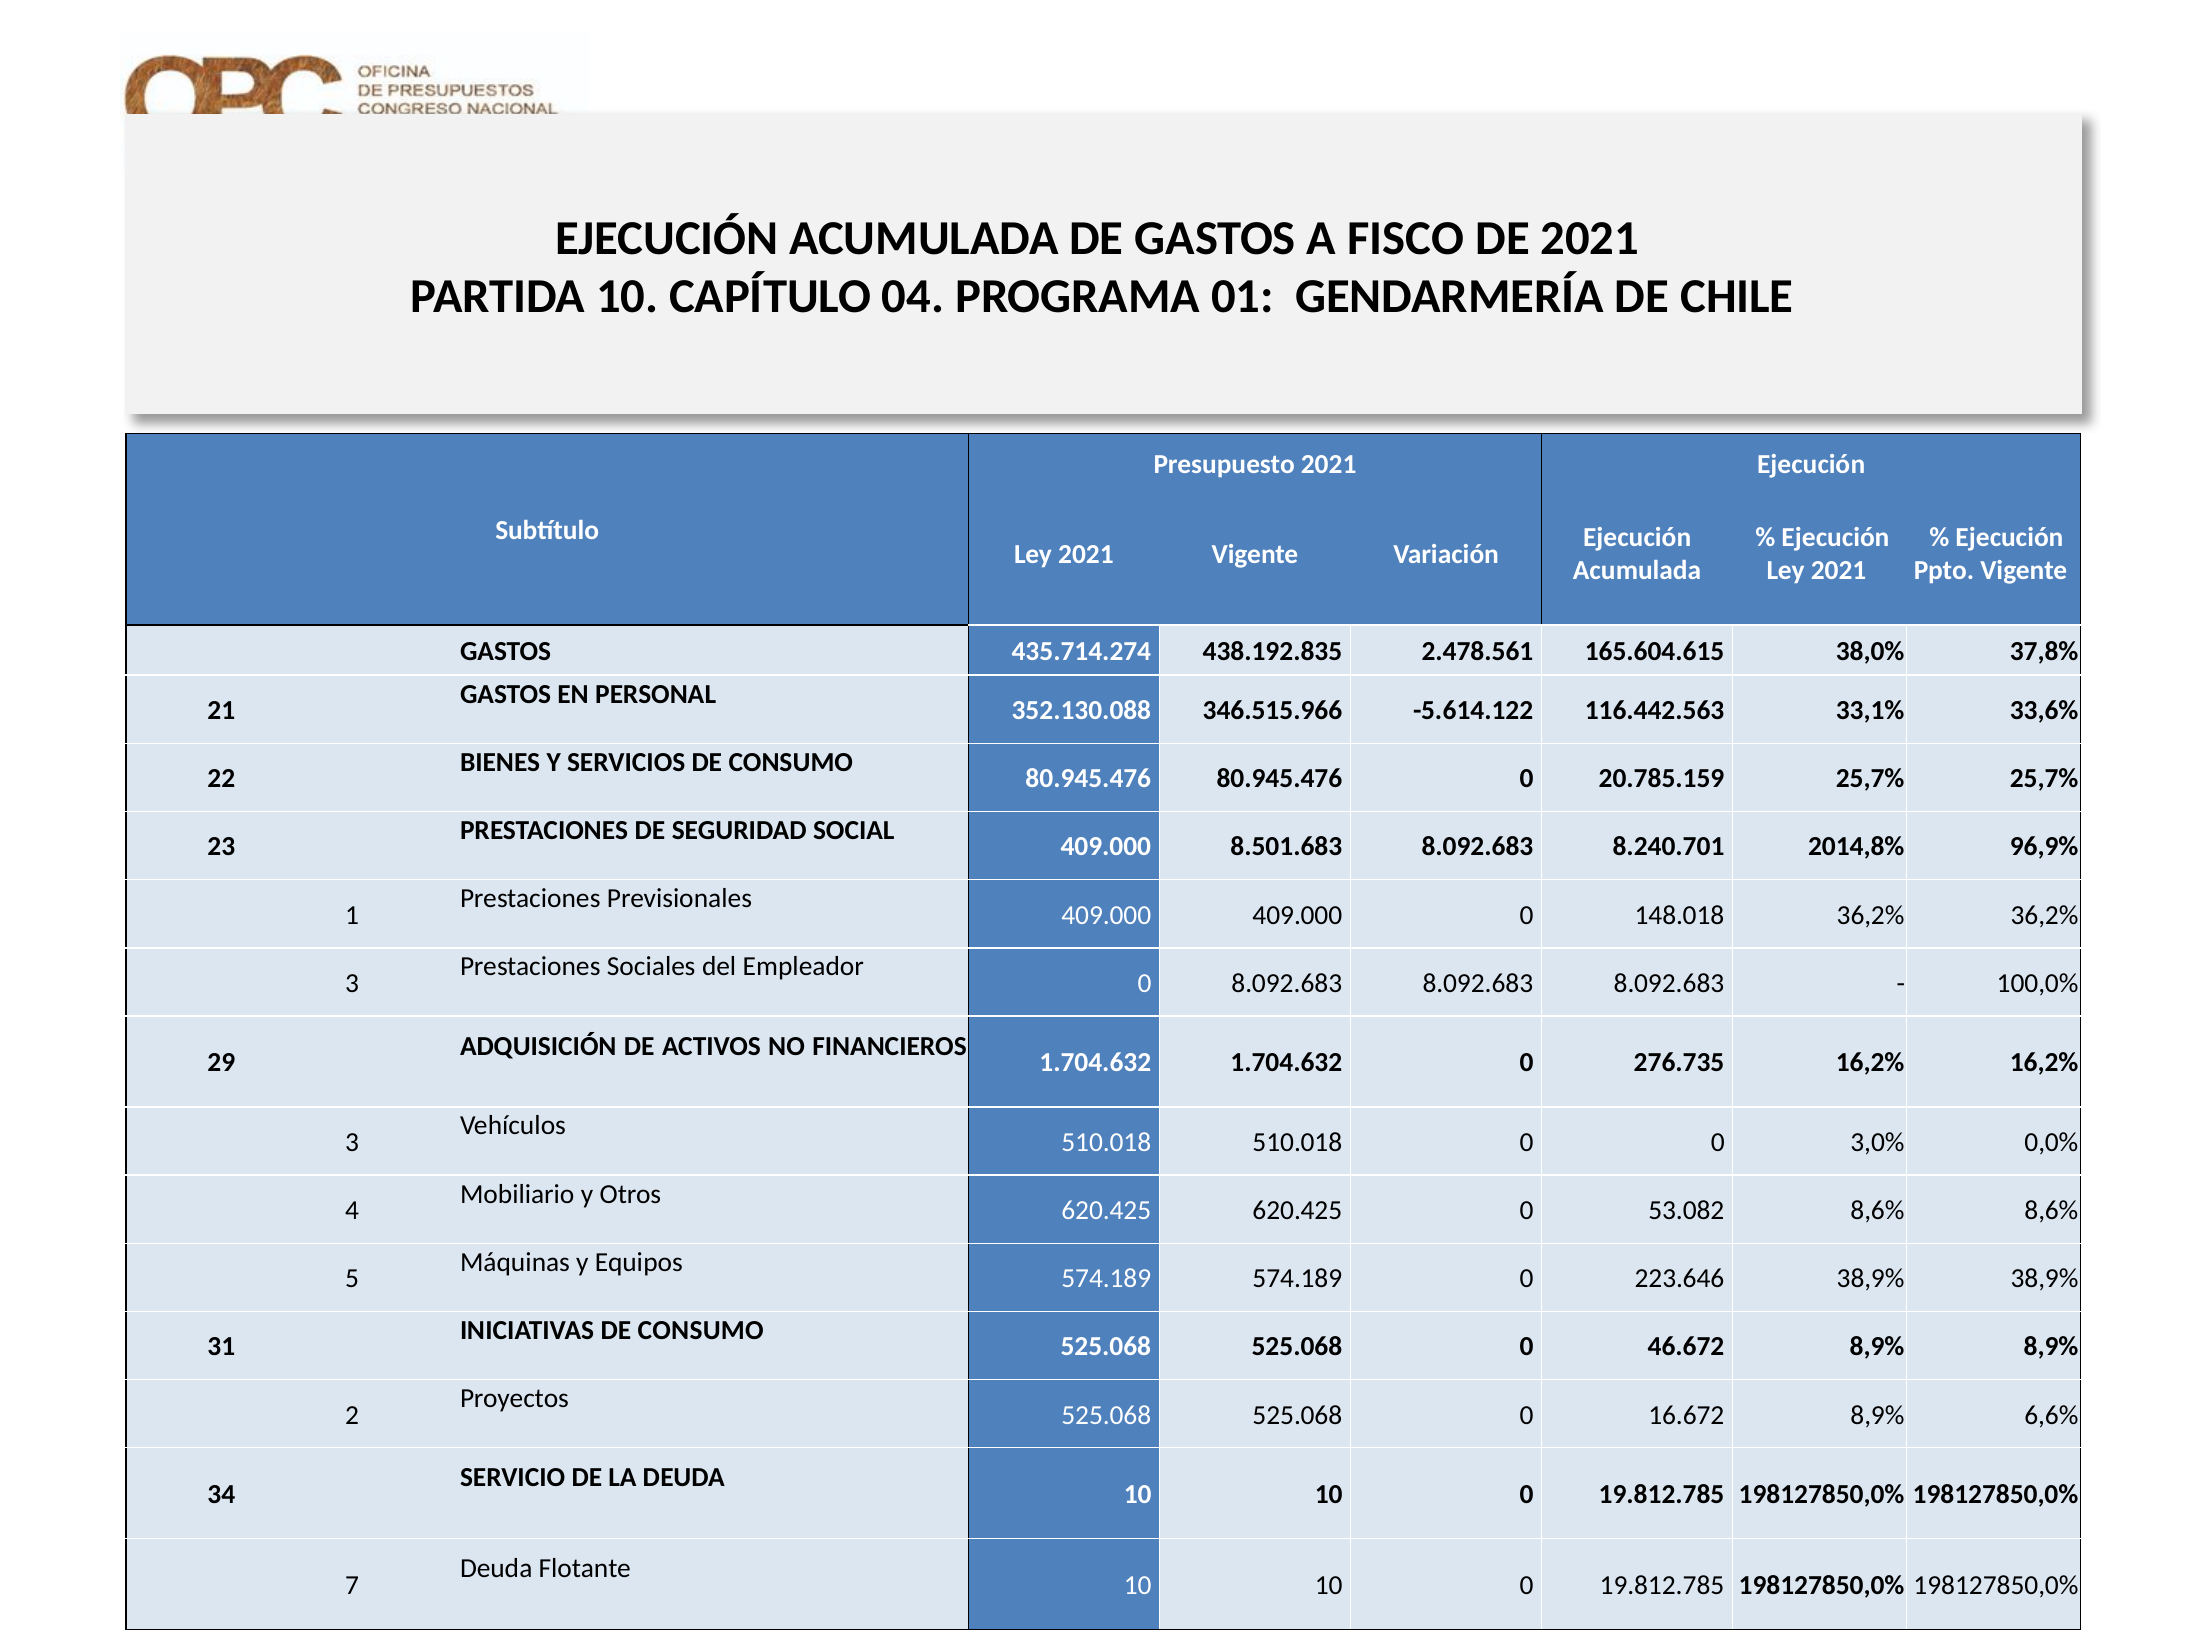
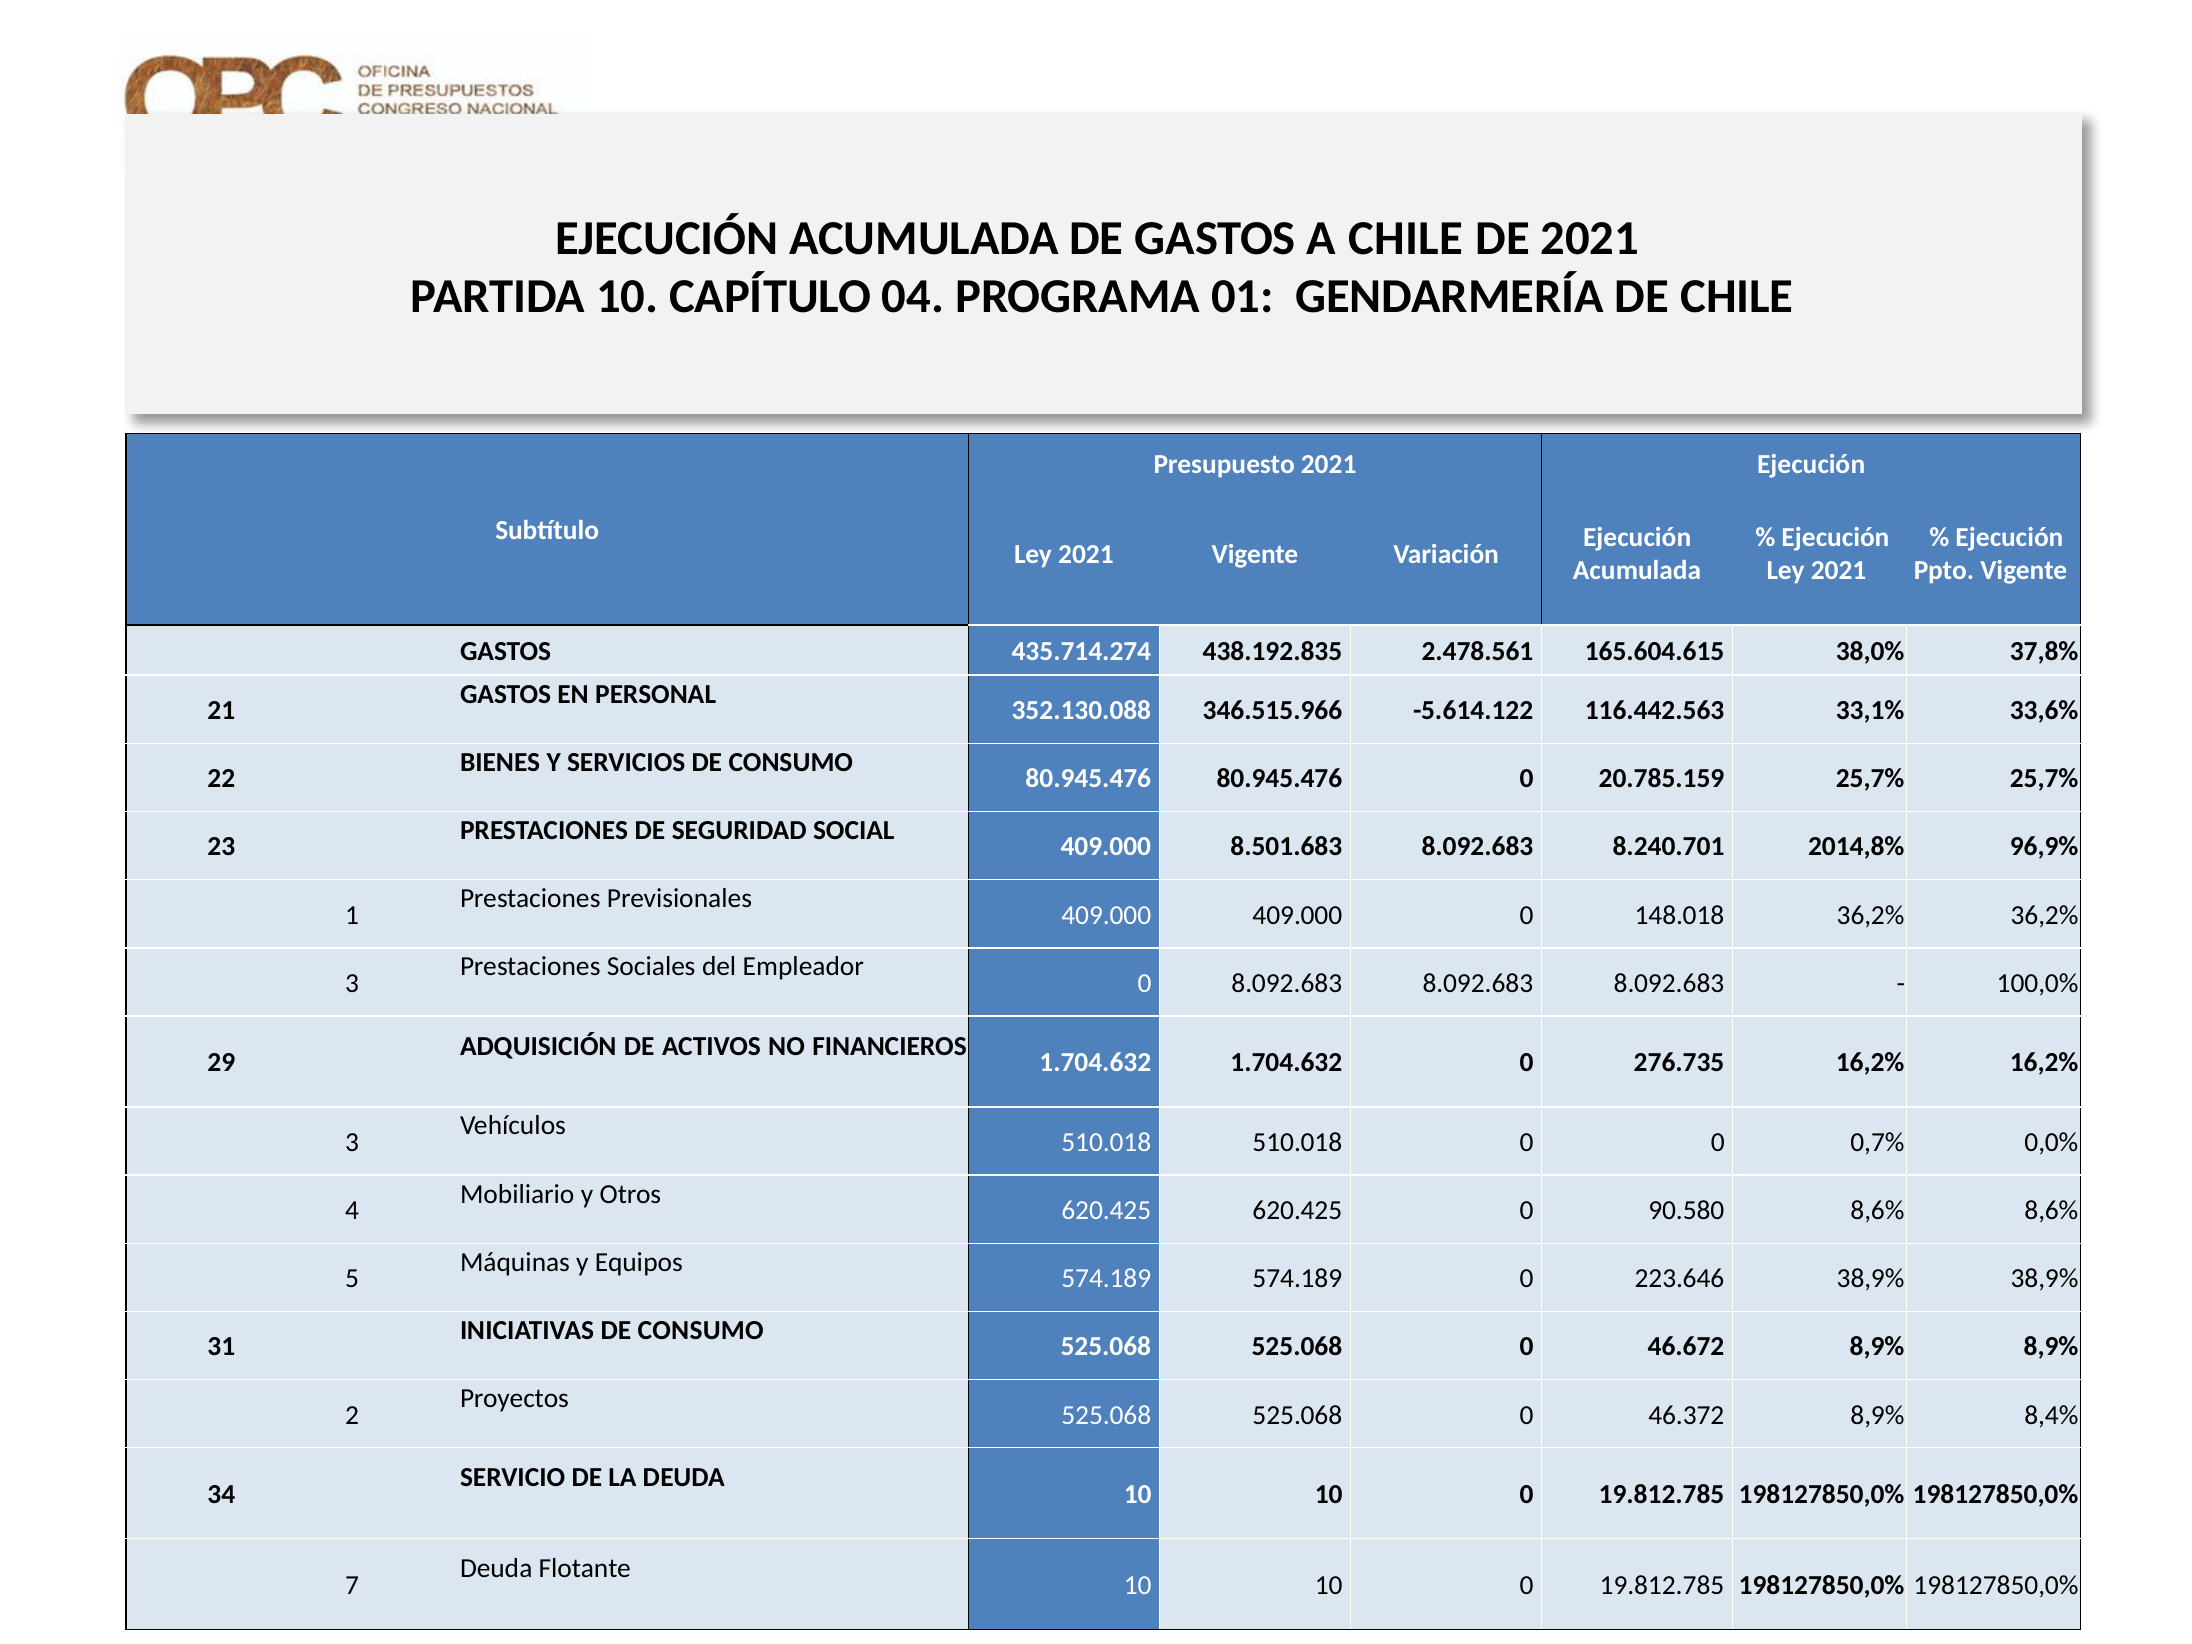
A FISCO: FISCO -> CHILE (1406, 238)
3,0%: 3,0% -> 0,7% (1877, 1142)
53.082: 53.082 -> 90.580 (1686, 1210)
16.672: 16.672 -> 46.372 (1686, 1415)
6,6%: 6,6% -> 8,4% (2051, 1415)
